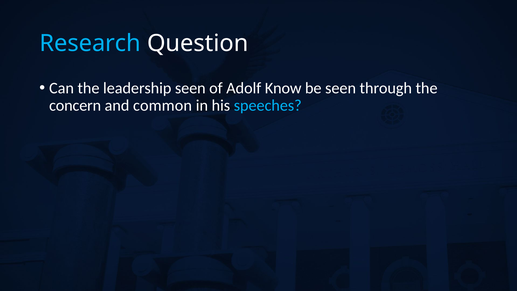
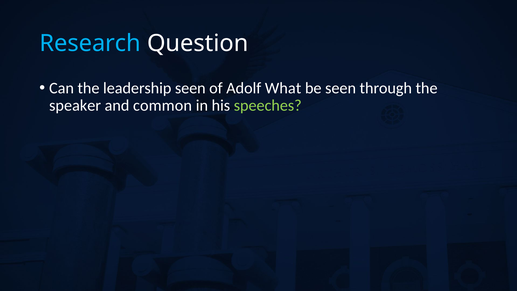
Know: Know -> What (283, 88)
concern: concern -> speaker (75, 105)
speeches colour: light blue -> light green (268, 105)
